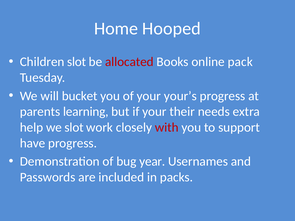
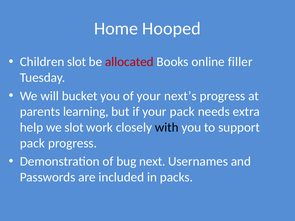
pack: pack -> filler (240, 62)
your’s: your’s -> next’s (180, 96)
your their: their -> pack (182, 112)
with colour: red -> black (167, 128)
have: have -> pack (32, 143)
year: year -> next (152, 162)
